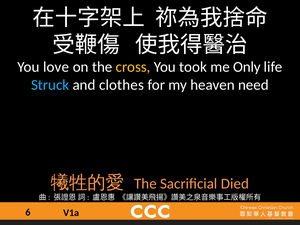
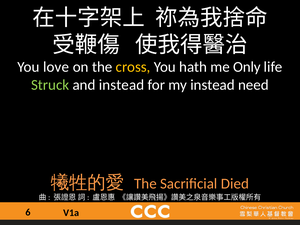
took: took -> hath (193, 67)
Struck colour: light blue -> light green (50, 85)
and clothes: clothes -> instead (122, 85)
my heaven: heaven -> instead (213, 85)
